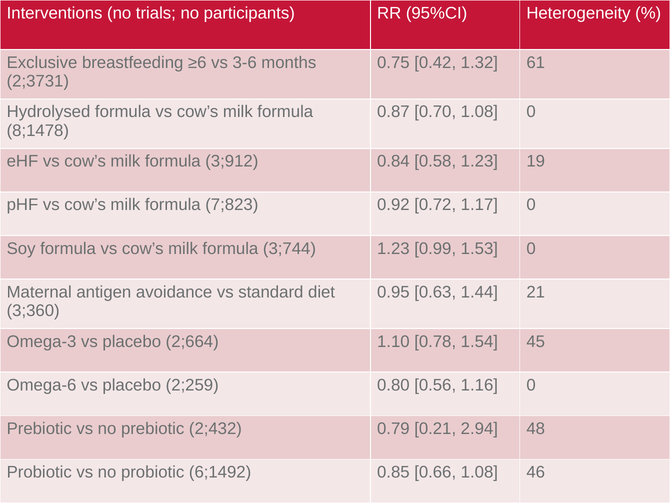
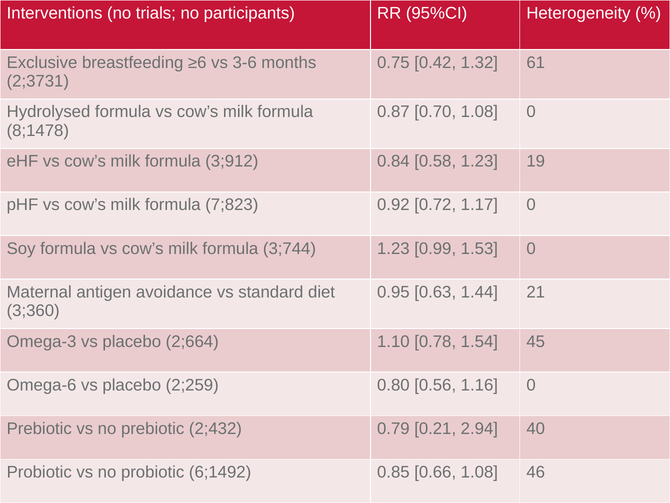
48: 48 -> 40 (536, 428)
